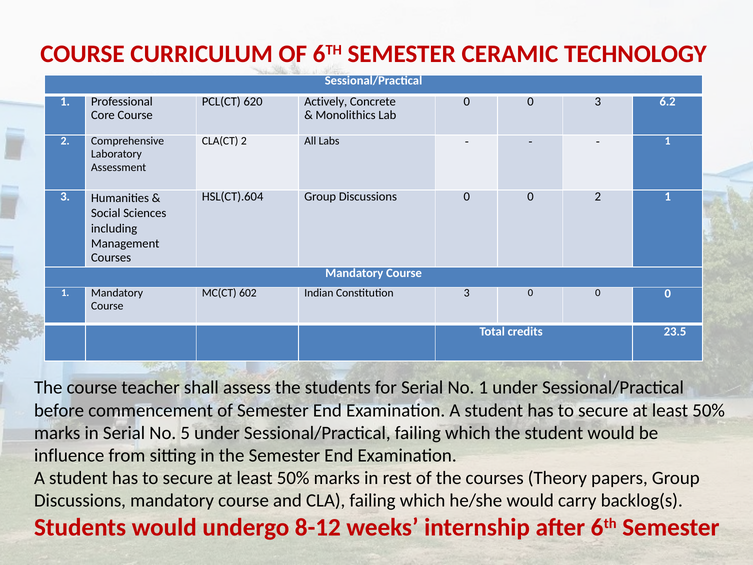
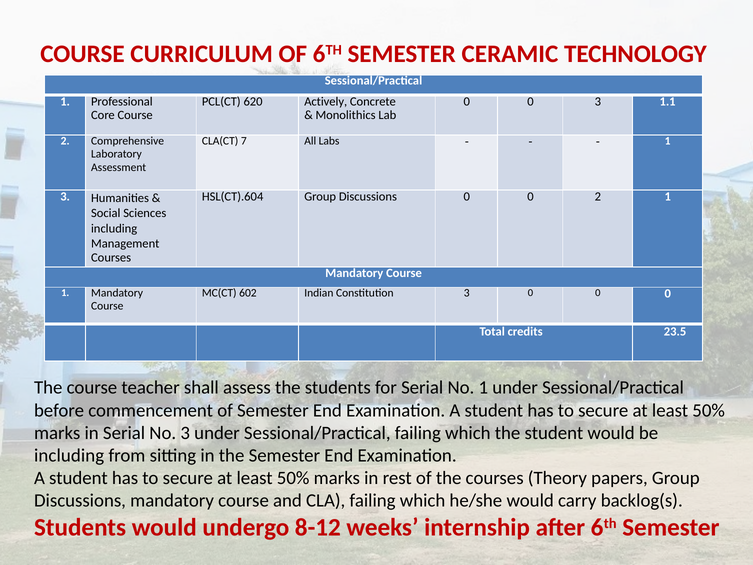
6.2: 6.2 -> 1.1 (668, 101)
CLA(CT 2: 2 -> 7 (244, 141)
No 5: 5 -> 3 (185, 433)
influence: influence -> including (69, 455)
